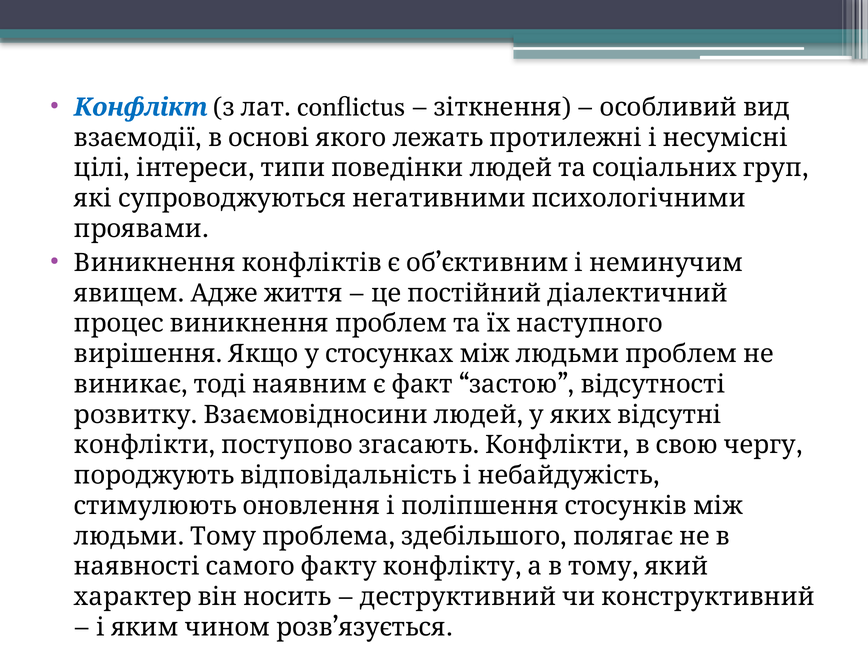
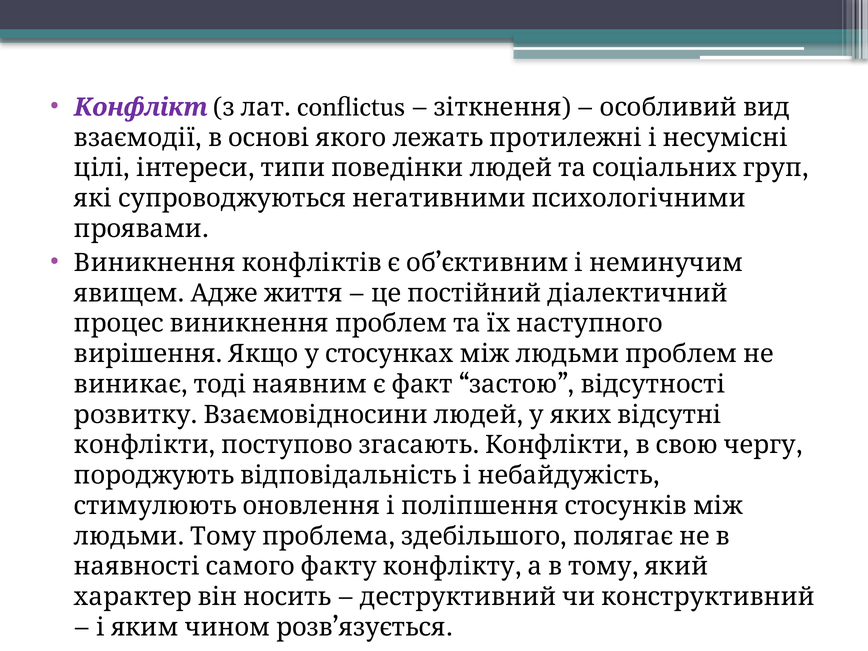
Конфлікт colour: blue -> purple (141, 107)
